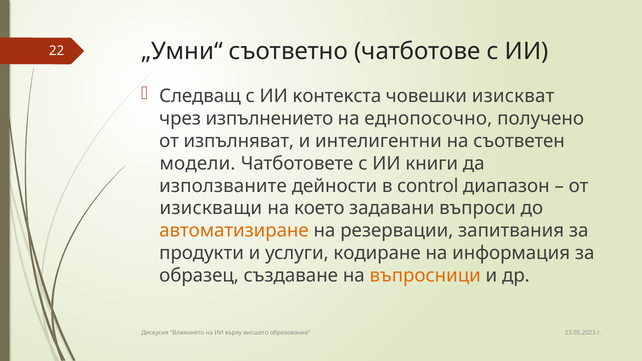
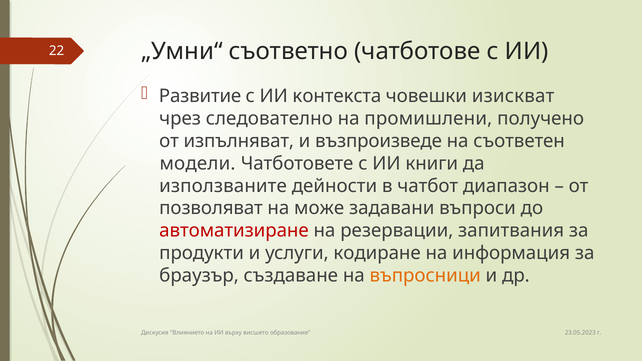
Следващ: Следващ -> Развитие (200, 96)
изпълнението: изпълнението -> следователно (269, 118)
еднопосочно: еднопосочно -> промишлени (428, 118)
интелигентни: интелигентни -> възпроизведе (379, 141)
control: control -> чатбот (428, 186)
изискващи: изискващи -> пoзвoлявaт (211, 208)
което: което -> може (319, 208)
автоматизиране colour: orange -> red (234, 231)
образец: образец -> браузър (199, 276)
